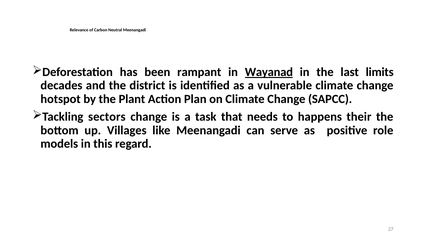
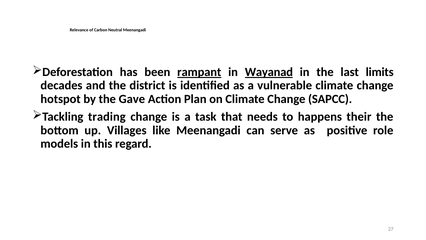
rampant underline: none -> present (199, 72)
Plant: Plant -> Gave (132, 99)
sectors: sectors -> trading (107, 117)
